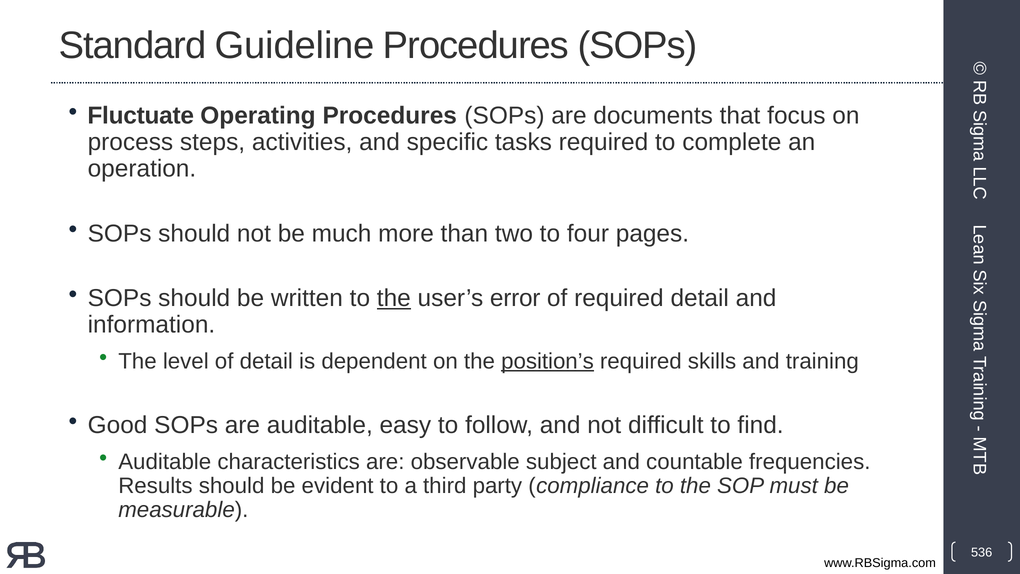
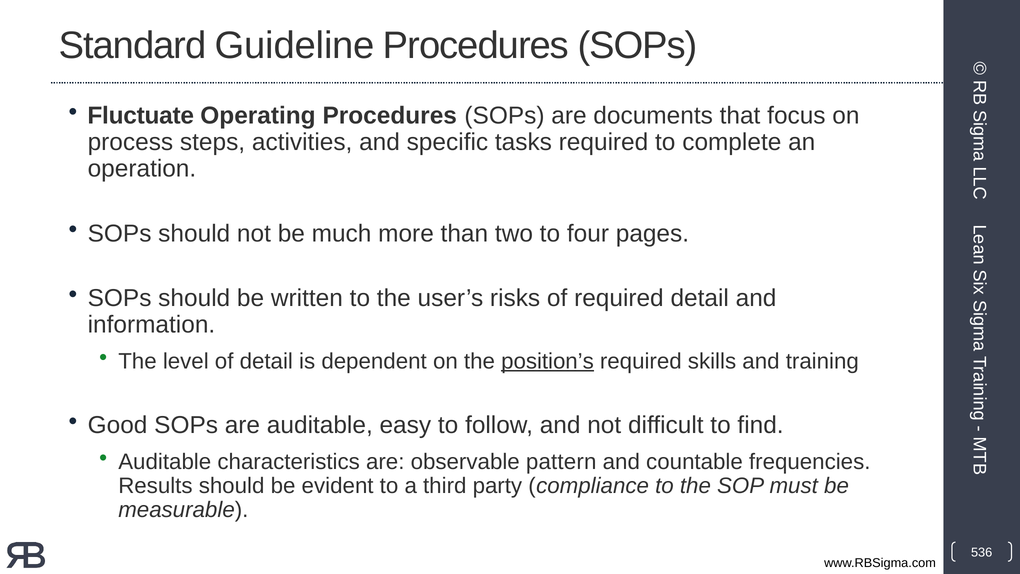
the underline: present -> none (394, 298)
error: error -> risks (515, 298)
subject: subject -> pattern (561, 461)
